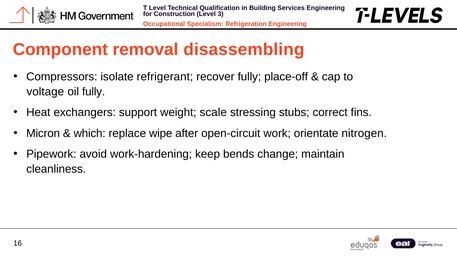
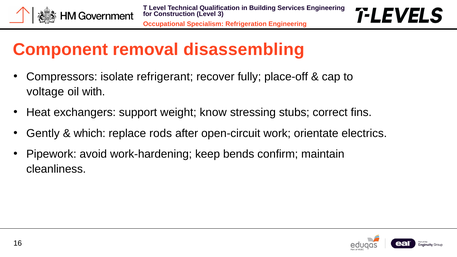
oil fully: fully -> with (94, 92)
scale: scale -> know (213, 113)
Micron: Micron -> Gently (43, 133)
wipe: wipe -> rods (161, 133)
nitrogen: nitrogen -> electrics (364, 133)
change: change -> confirm (278, 154)
